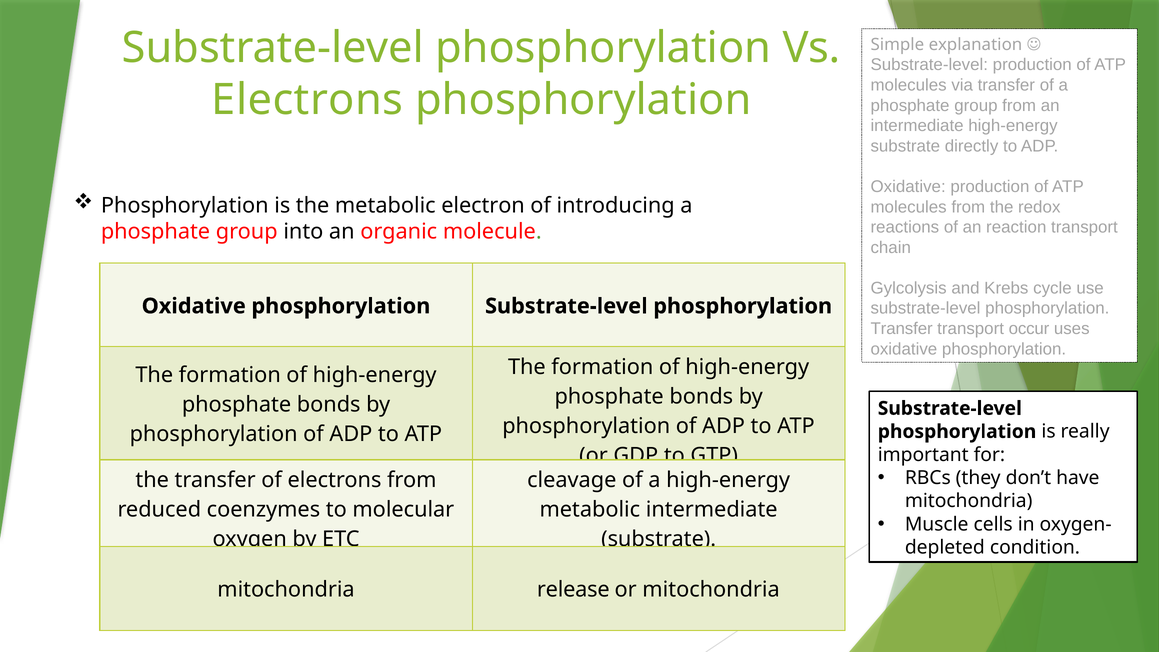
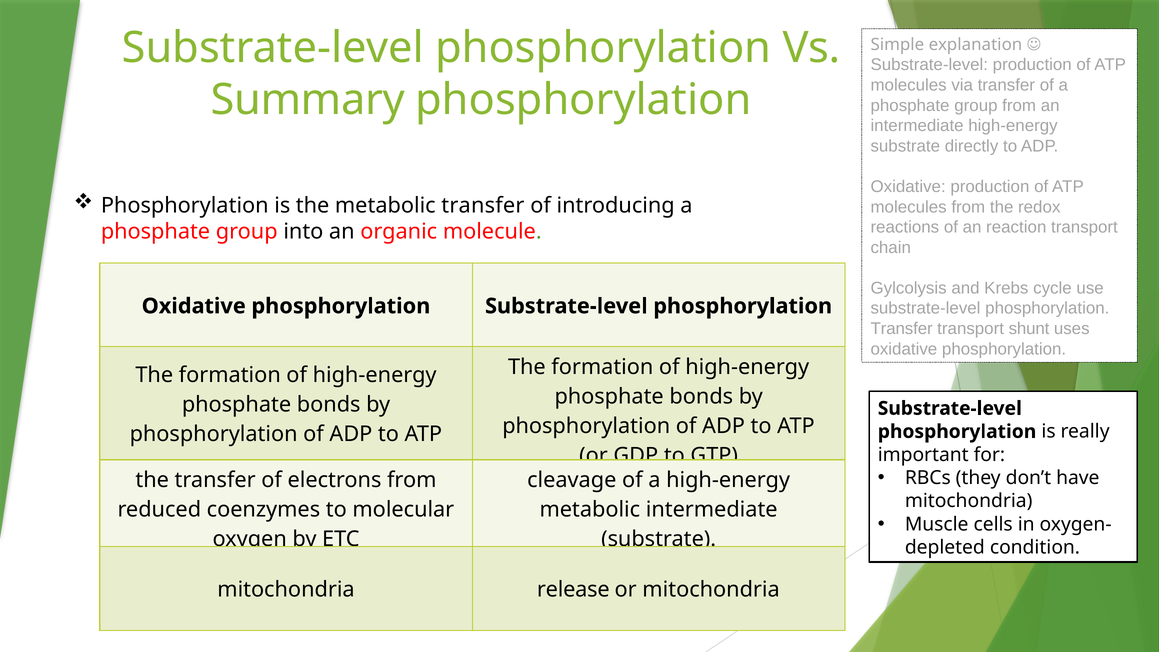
Electrons: Electrons -> Summary (308, 100)
metabolic electron: electron -> transfer (483, 205)
occur: occur -> shunt (1029, 329)
